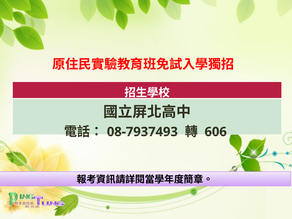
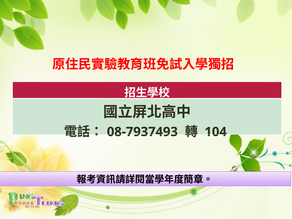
606: 606 -> 104 (216, 132)
